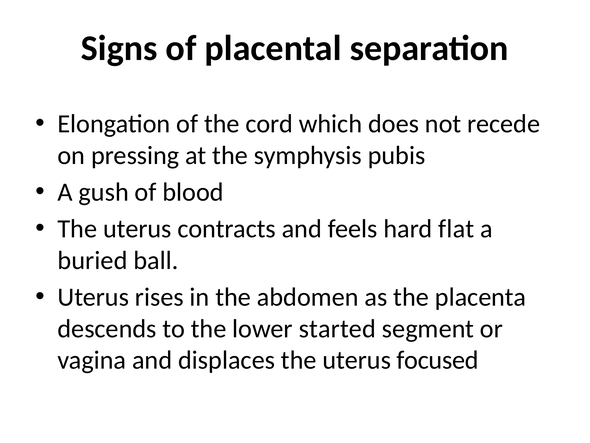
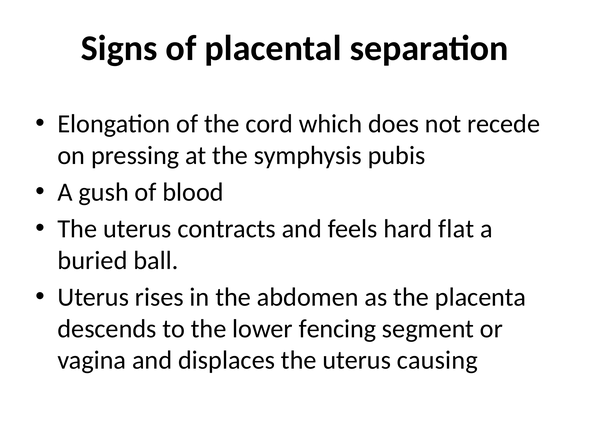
started: started -> fencing (337, 328)
focused: focused -> causing (437, 360)
